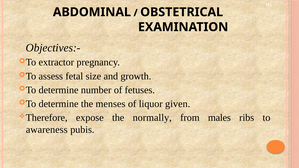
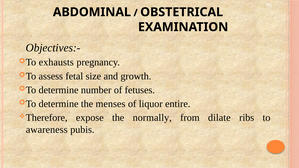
extractor: extractor -> exhausts (56, 62)
given: given -> entire (178, 104)
males: males -> dilate (219, 118)
